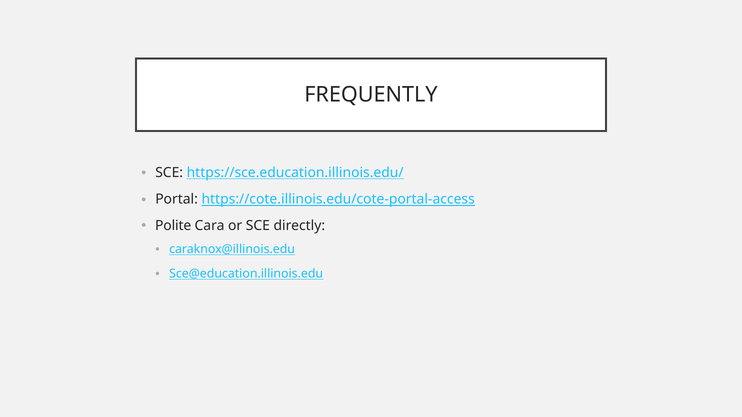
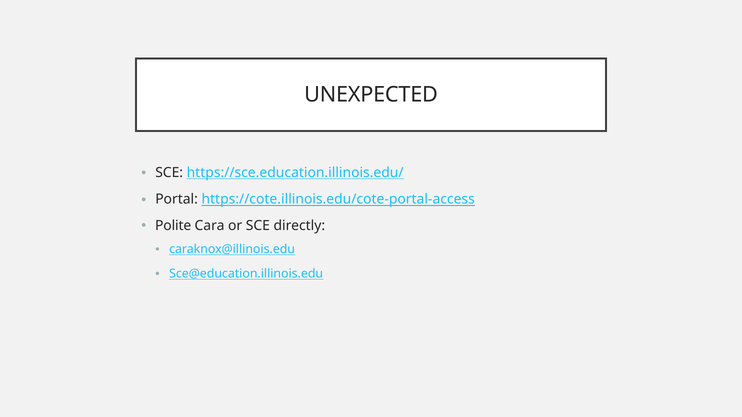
FREQUENTLY: FREQUENTLY -> UNEXPECTED (371, 95)
